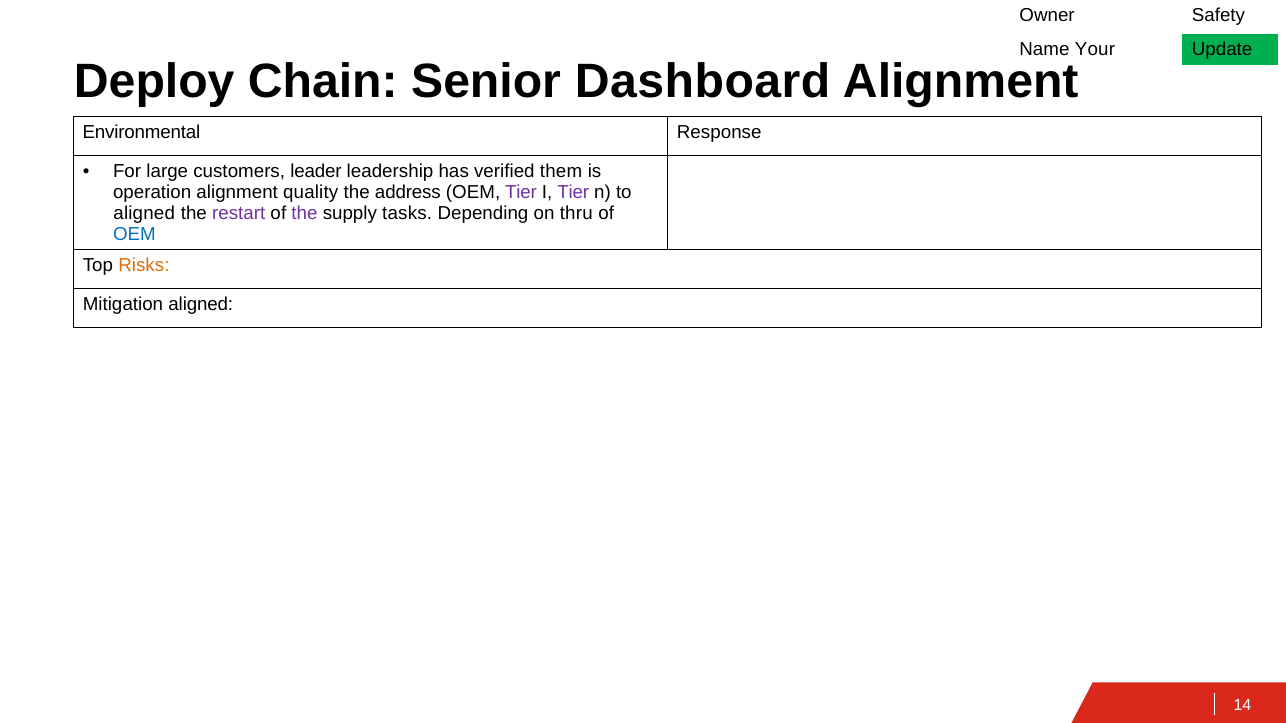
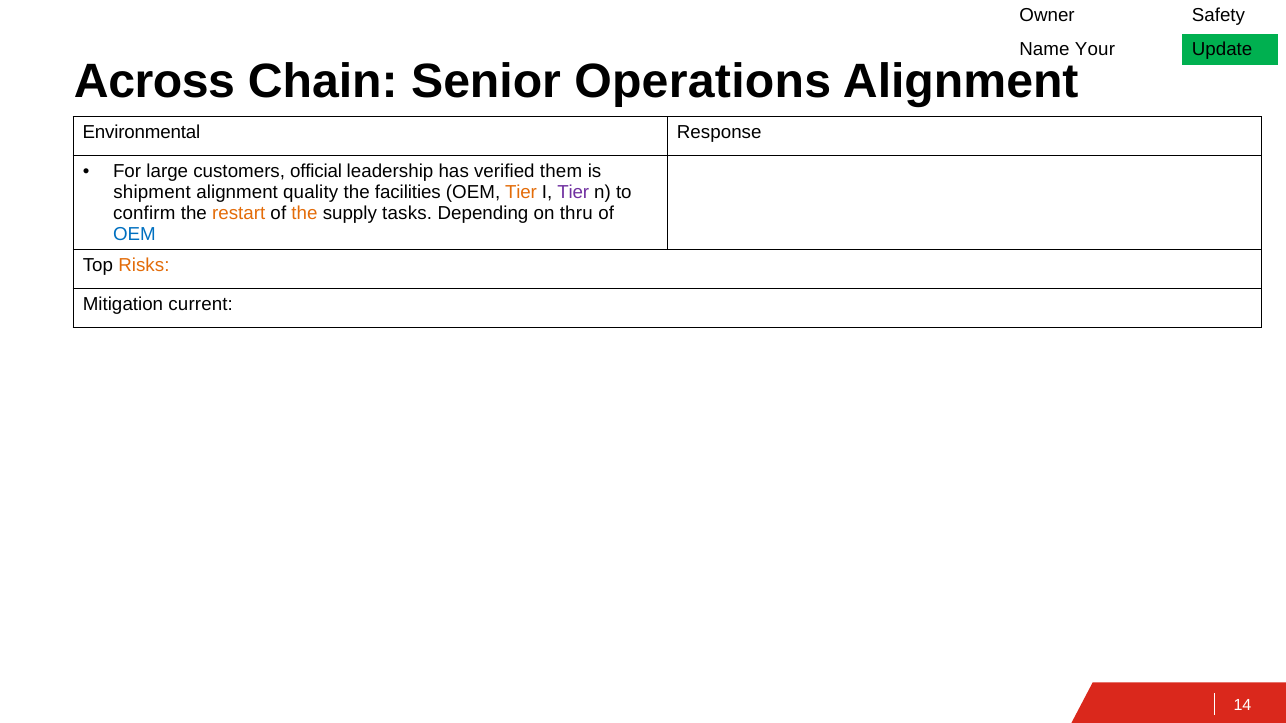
Deploy: Deploy -> Across (154, 82)
Dashboard: Dashboard -> Operations (703, 82)
leader: leader -> official (316, 172)
operation: operation -> shipment (152, 193)
address: address -> facilities (408, 193)
Tier colour: purple -> orange (521, 193)
aligned: aligned -> confirm (144, 214)
restart colour: purple -> orange (239, 214)
the colour: purple -> orange (304, 214)
Mitigation aligned: aligned -> current (201, 305)
